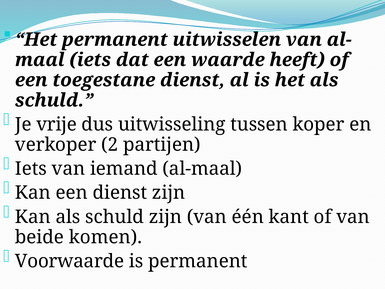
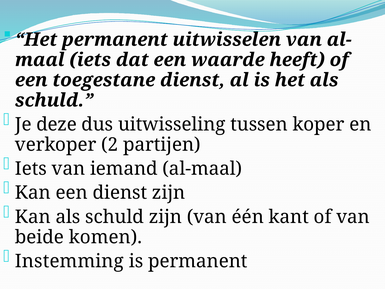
vrije: vrije -> deze (57, 124)
Voorwaarde: Voorwaarde -> Instemming (69, 261)
